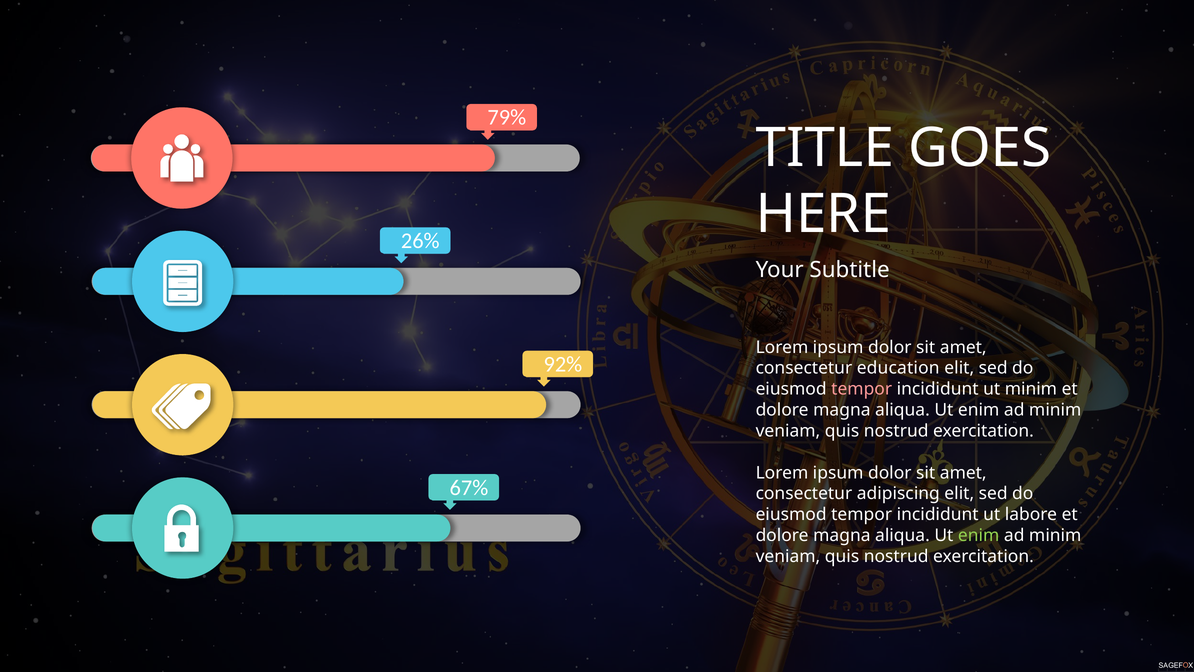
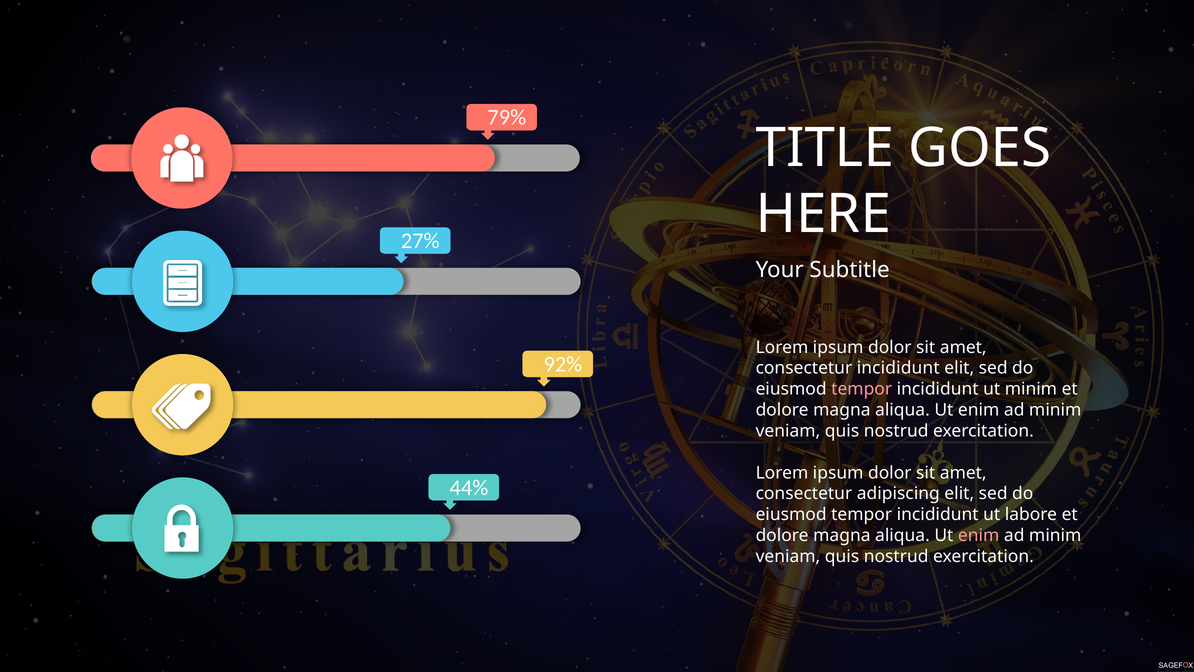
26%: 26% -> 27% (420, 241)
consectetur education: education -> incididunt (898, 368)
67%: 67% -> 44% (469, 487)
enim colour: light green -> pink (979, 535)
